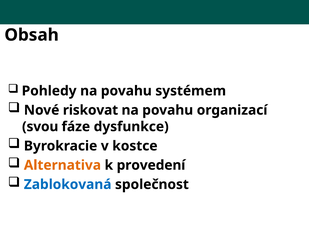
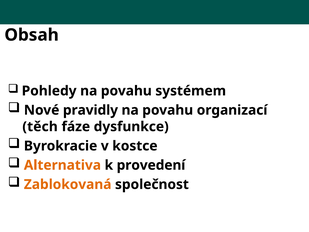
riskovat: riskovat -> pravidly (90, 110)
svou: svou -> těch (40, 127)
Zablokovaná colour: blue -> orange (68, 184)
